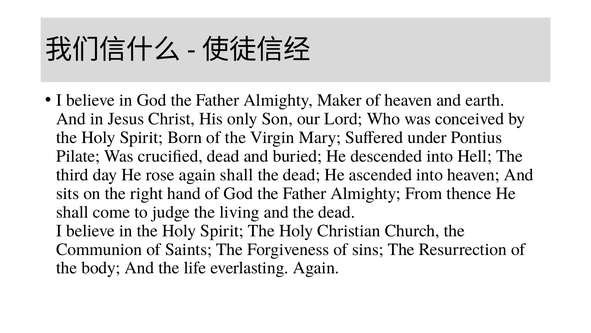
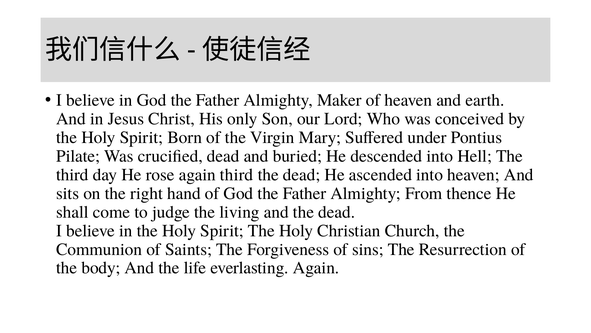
again shall: shall -> third (237, 174)
